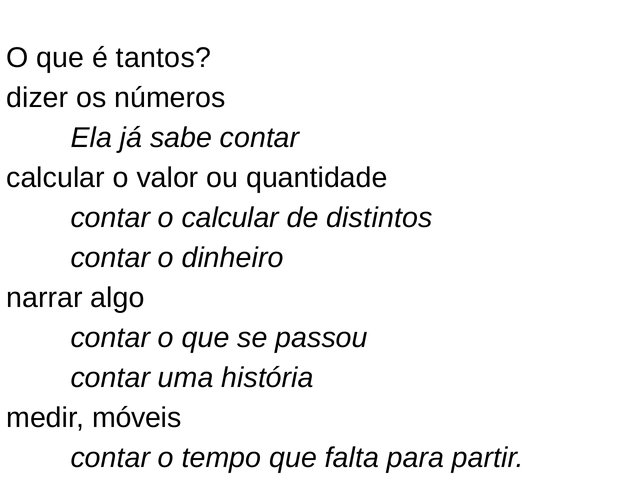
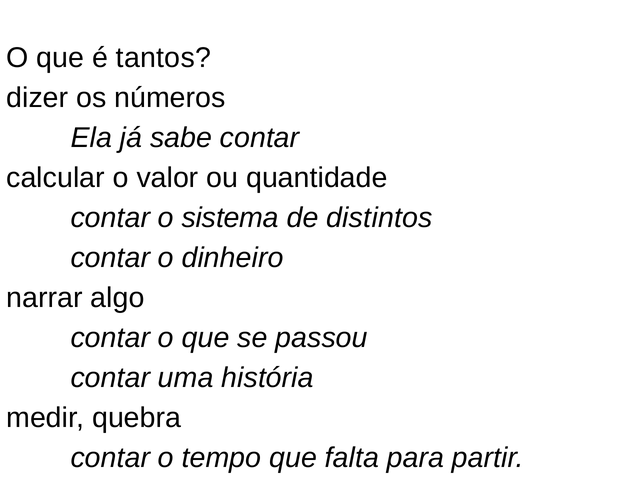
o calcular: calcular -> sistema (230, 218)
móveis: móveis -> quebra (137, 418)
